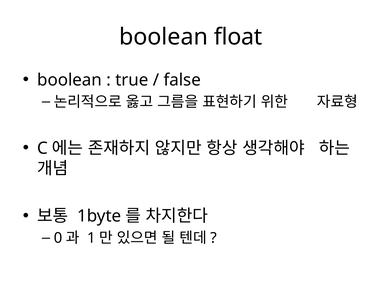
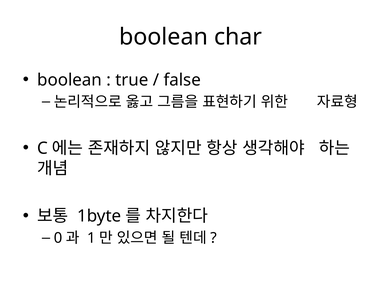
float: float -> char (238, 37)
